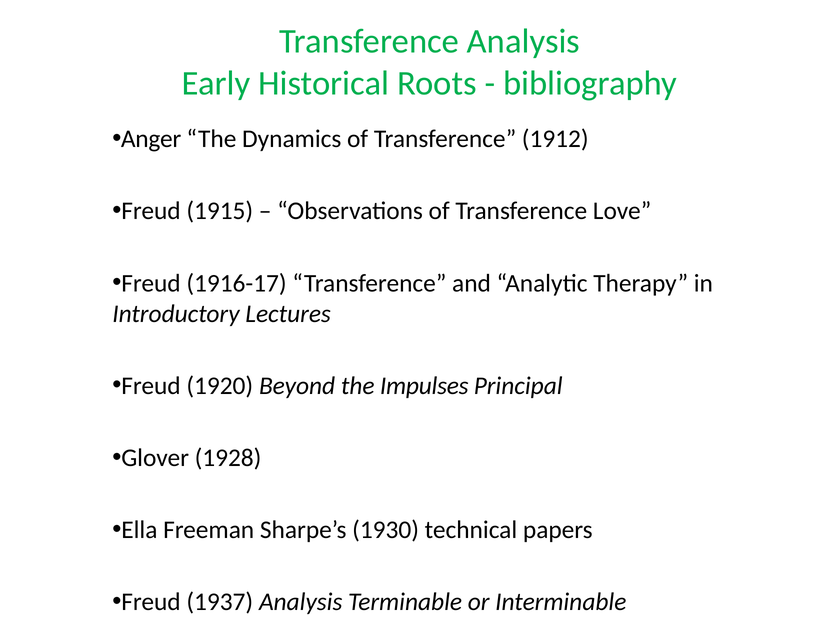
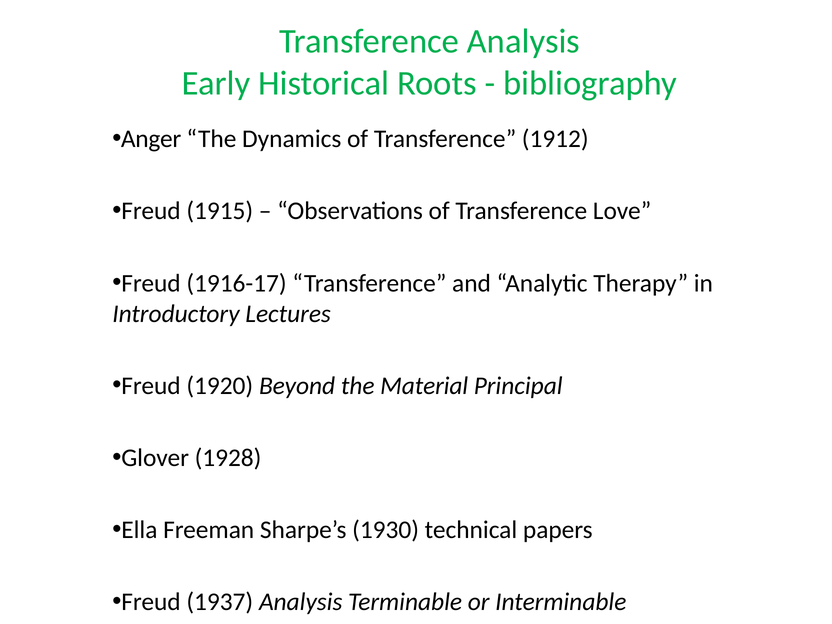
Impulses: Impulses -> Material (424, 386)
